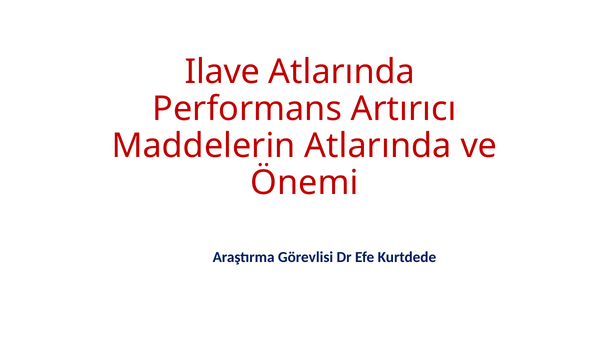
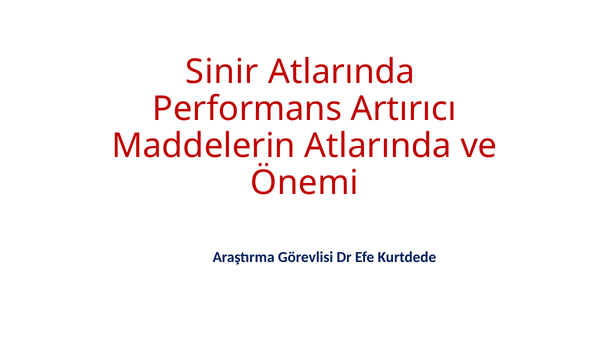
Ilave: Ilave -> Sinir (222, 72)
